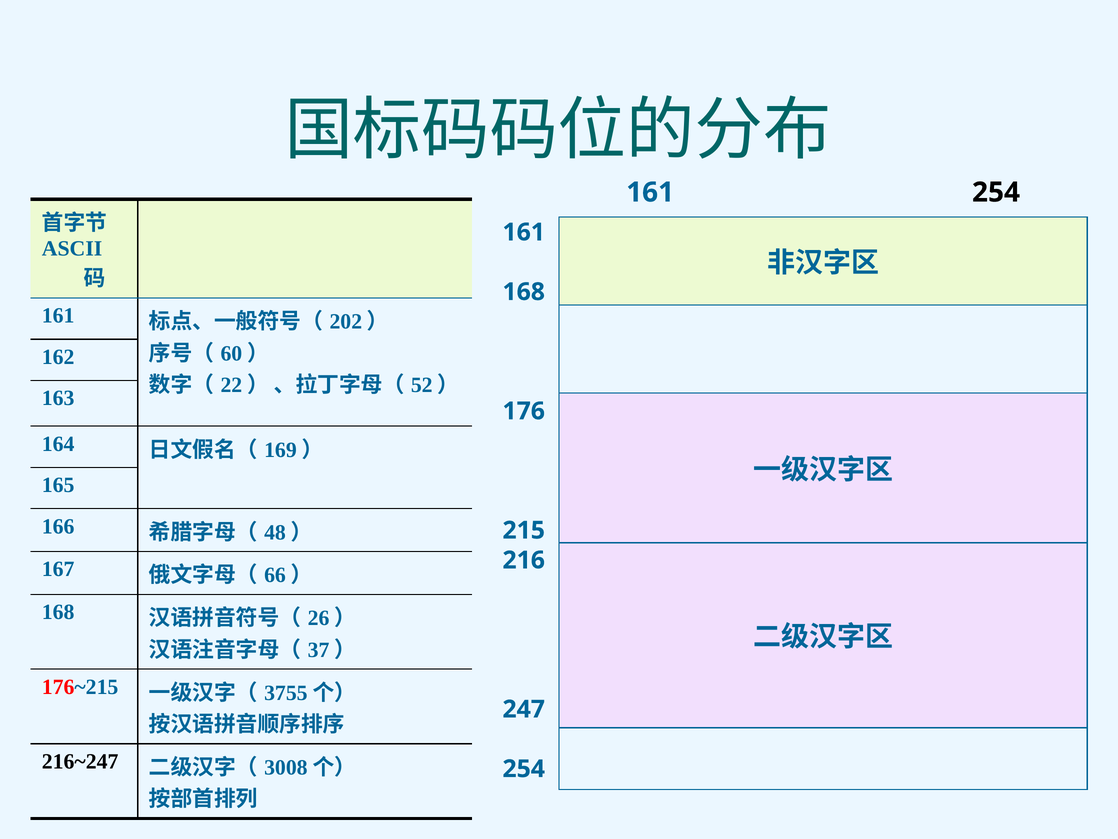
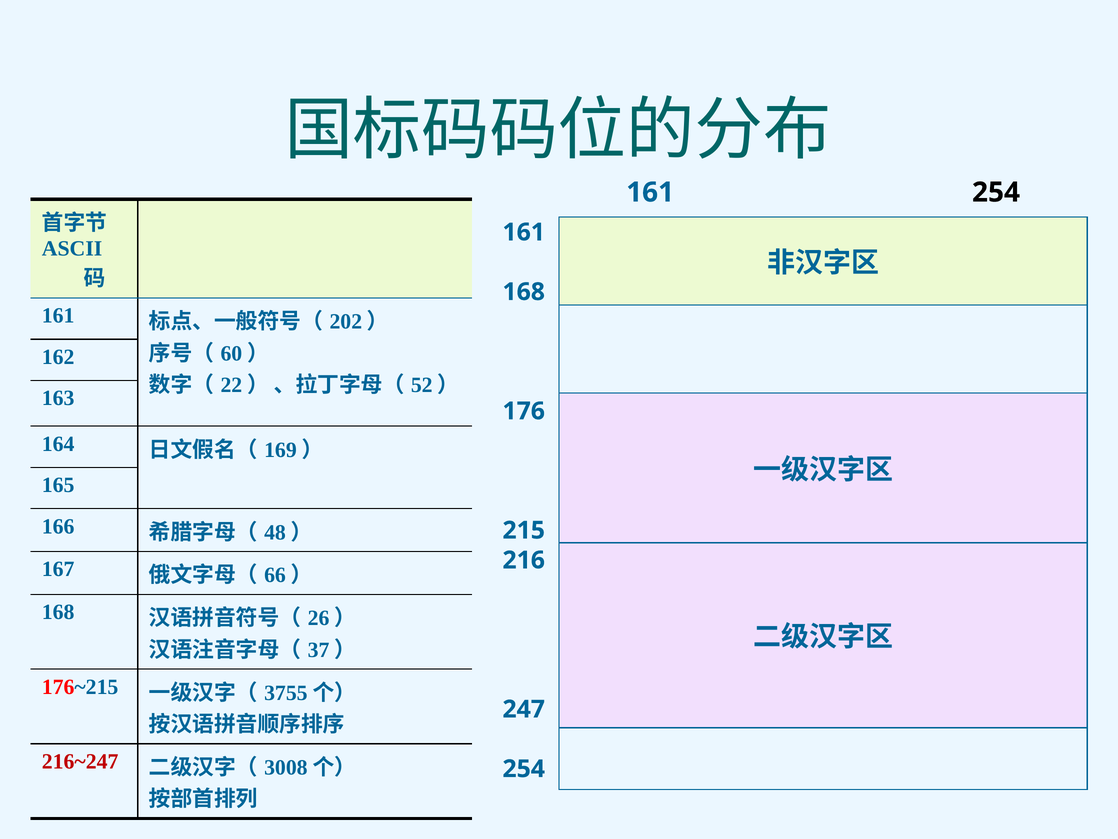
216~247 colour: black -> red (80, 761)
